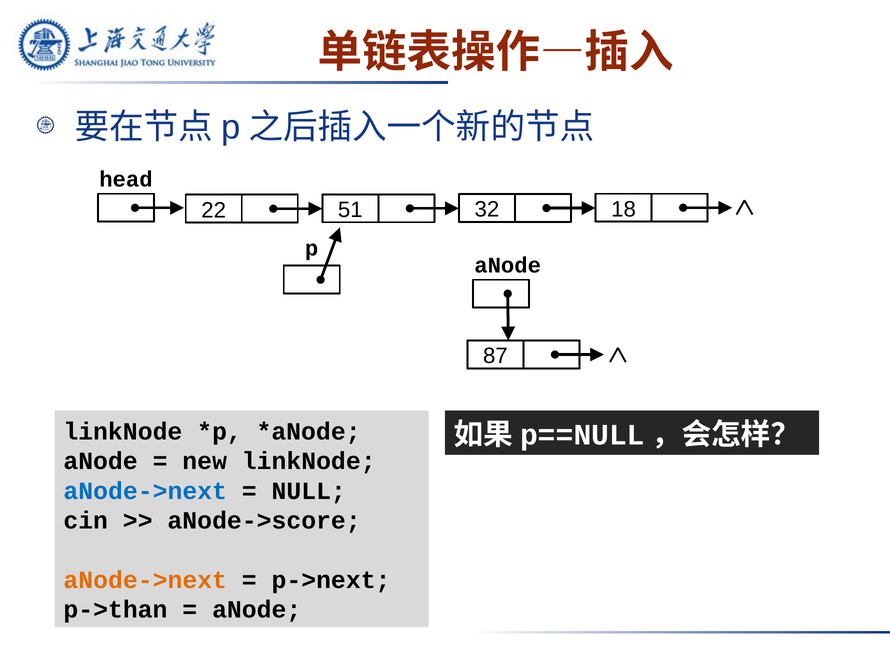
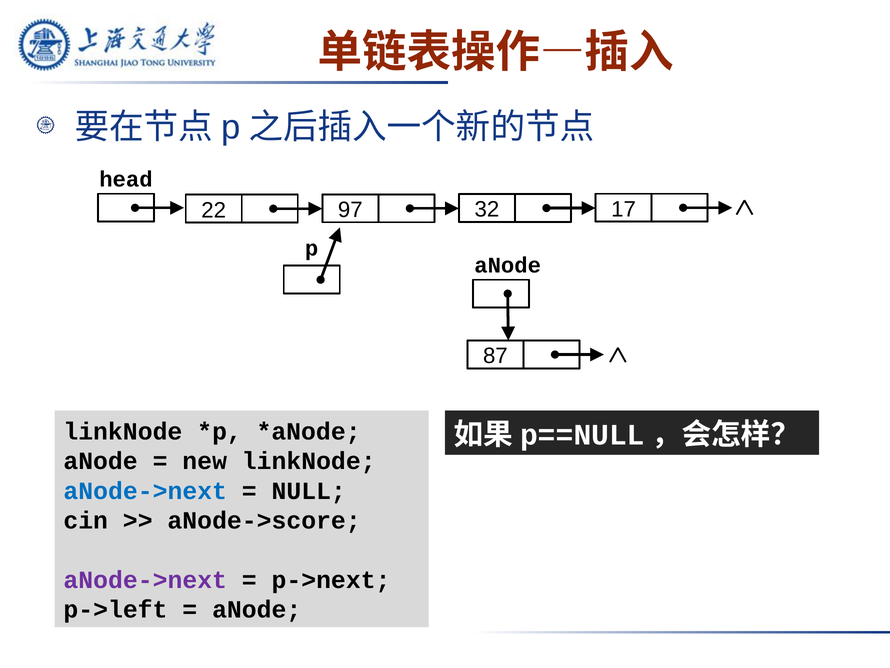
51: 51 -> 97 (350, 210)
18: 18 -> 17 (624, 209)
aNode->next colour: orange -> purple (145, 580)
p->than: p->than -> p->left (115, 609)
